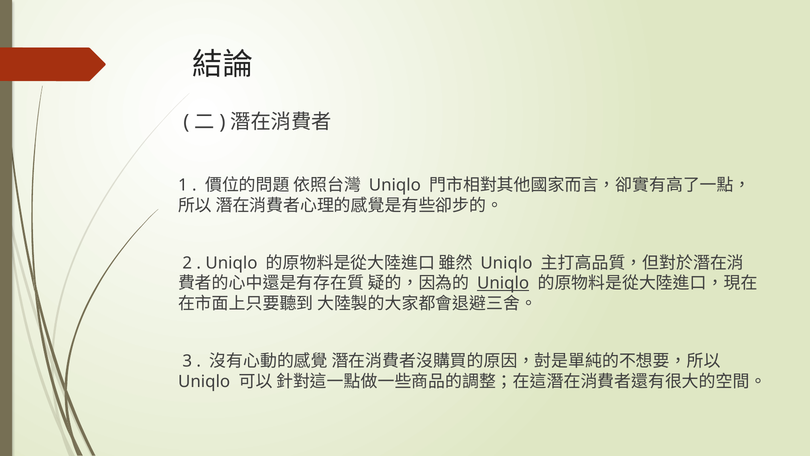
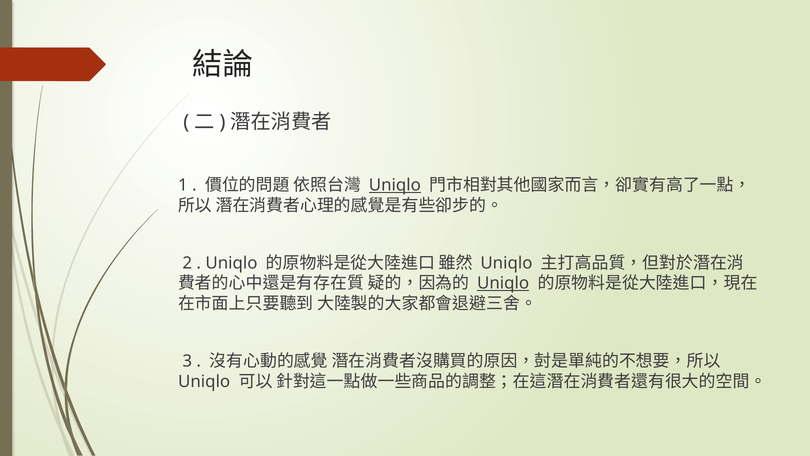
Uniqlo underline: none -> present (395, 185)
